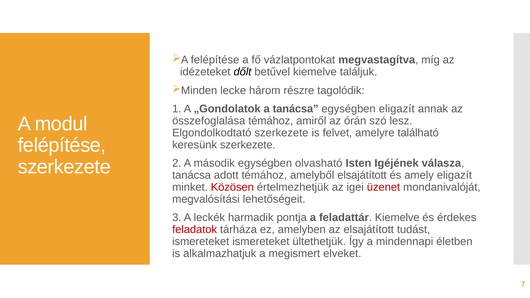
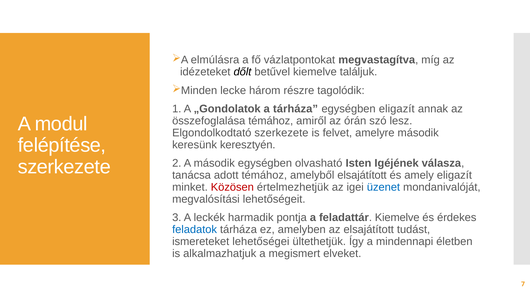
felépítése: felépítése -> elmúlásra (215, 60)
a tanácsa: tanácsa -> tárháza (296, 109)
amelyre található: található -> második (418, 133)
keresünk szerkezete: szerkezete -> keresztyén (248, 145)
üzenet colour: red -> blue (383, 187)
feladatok colour: red -> blue (195, 230)
ismereteket ismereteket: ismereteket -> lehetőségei (261, 242)
